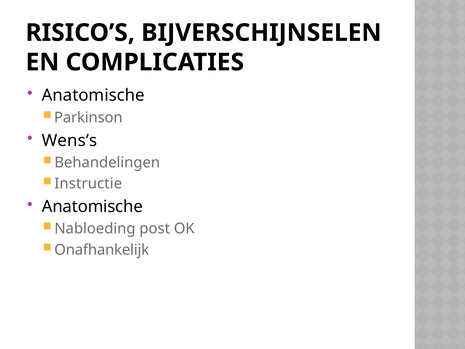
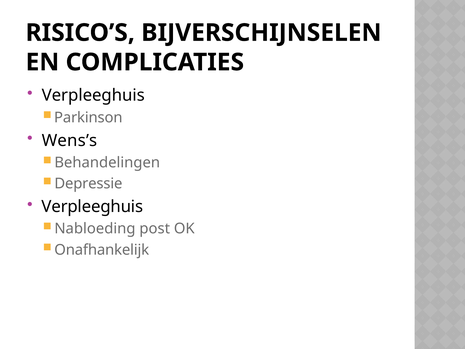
Anatomische: Anatomische -> Verpleeghuis (93, 95)
Instructie: Instructie -> Depressie (88, 184)
Anatomische: Anatomische -> Verpleeghuis (92, 207)
